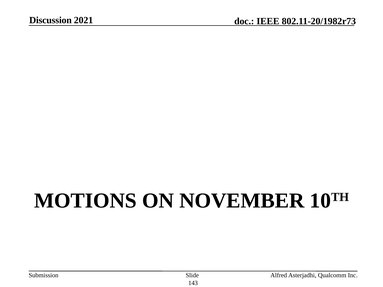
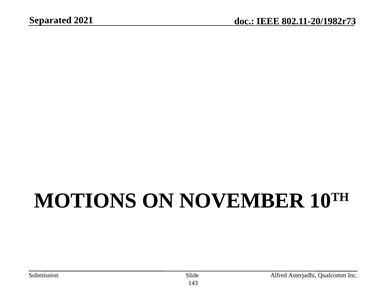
Discussion: Discussion -> Separated (50, 20)
